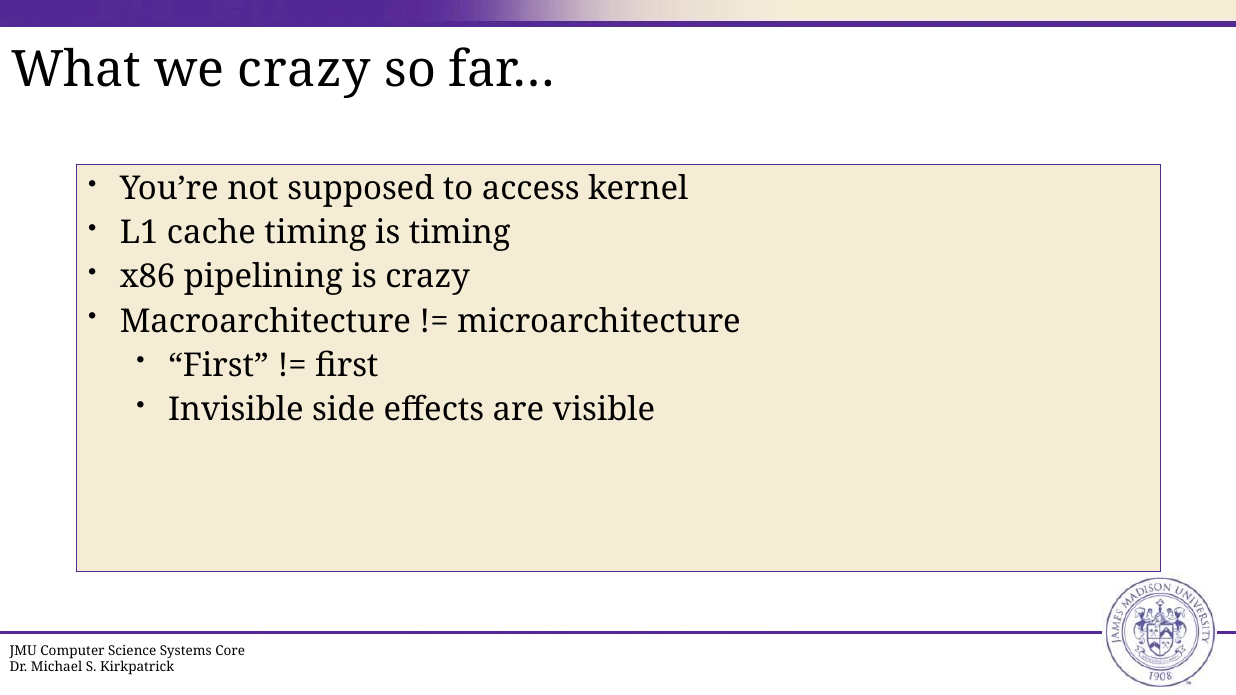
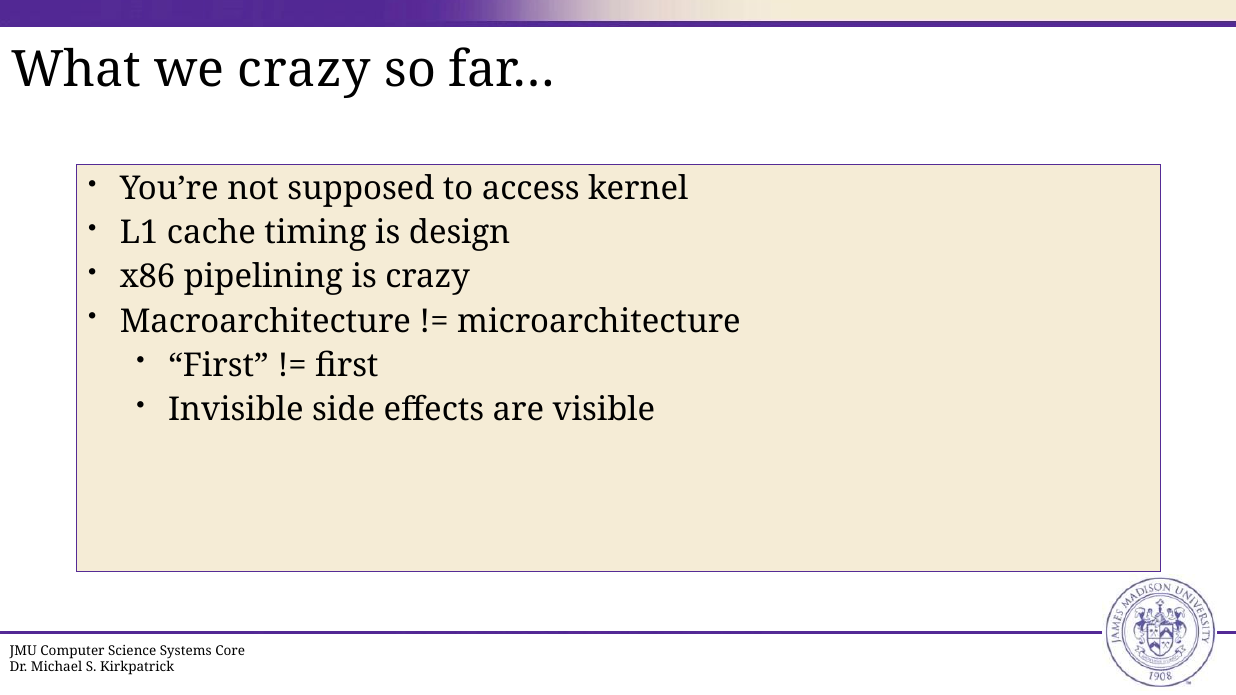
is timing: timing -> design (460, 233)
